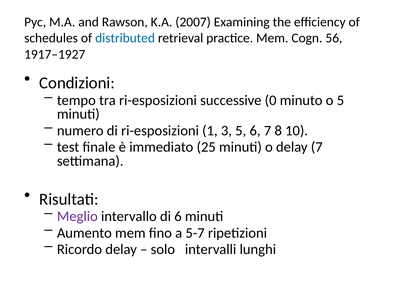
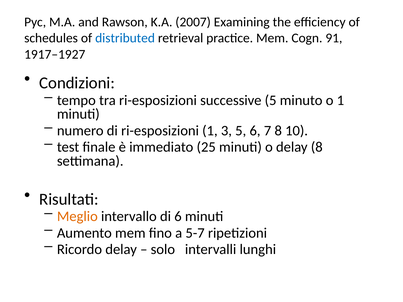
56: 56 -> 91 (334, 38)
successive 0: 0 -> 5 (271, 100)
o 5: 5 -> 1 (340, 100)
delay 7: 7 -> 8 (317, 147)
Meglio colour: purple -> orange (77, 217)
